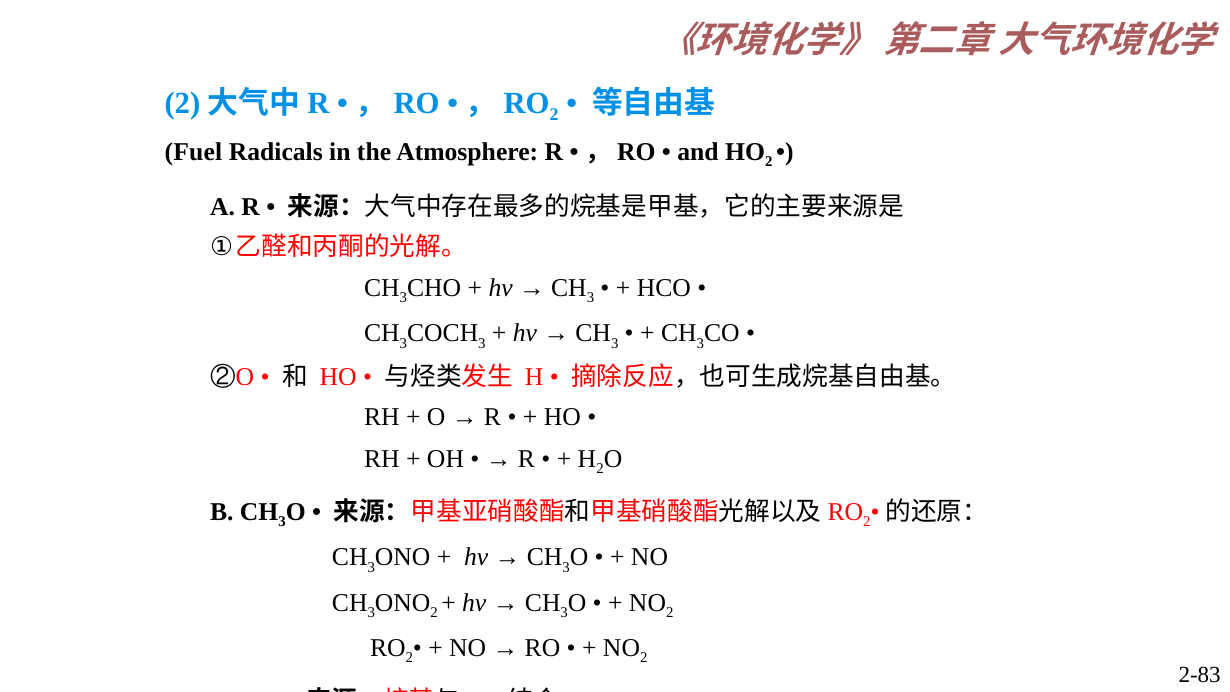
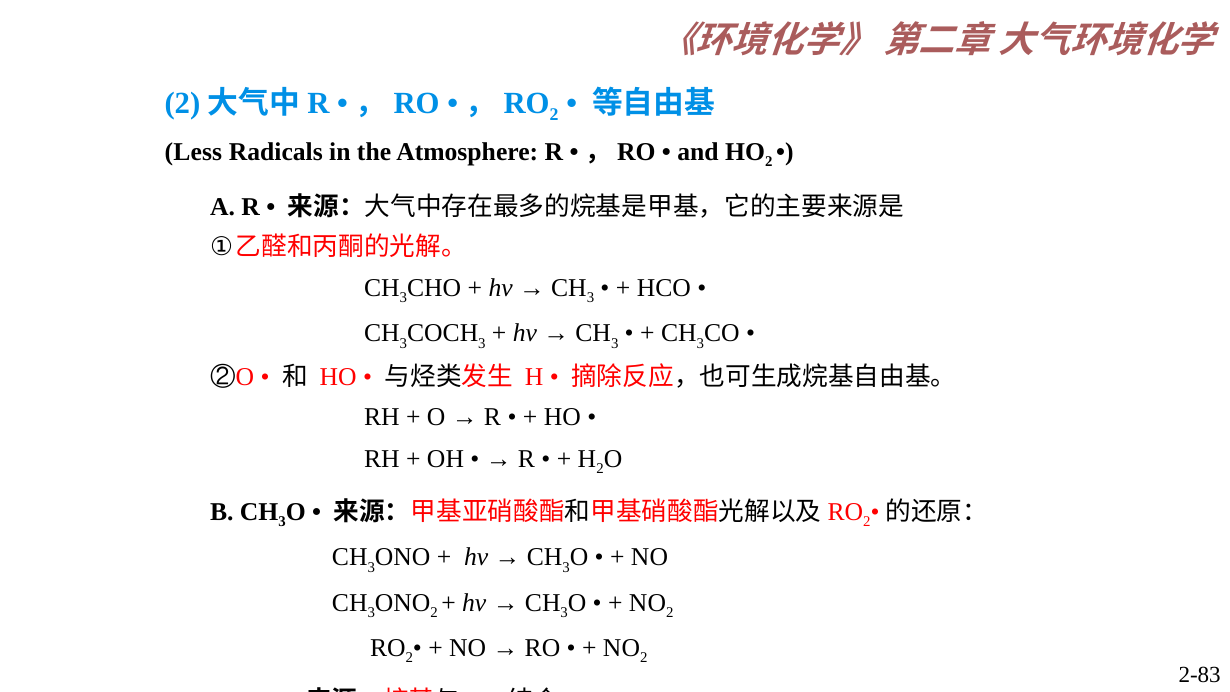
Fuel: Fuel -> Less (193, 152)
